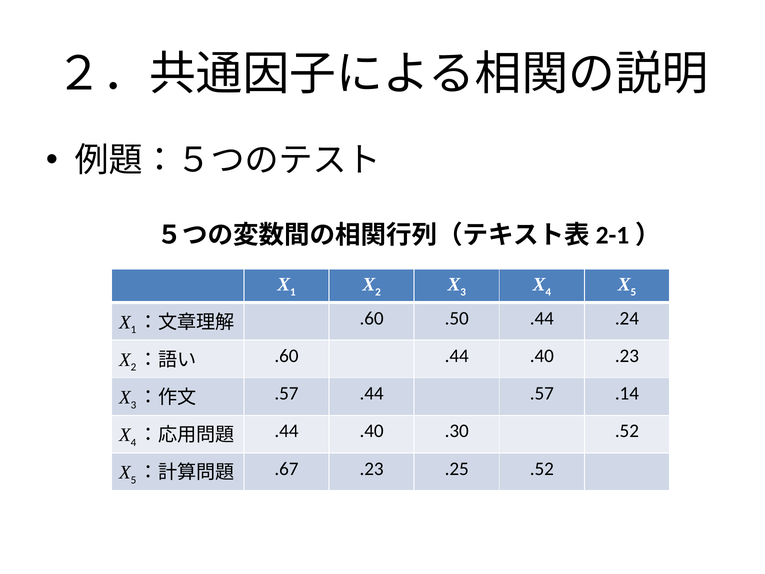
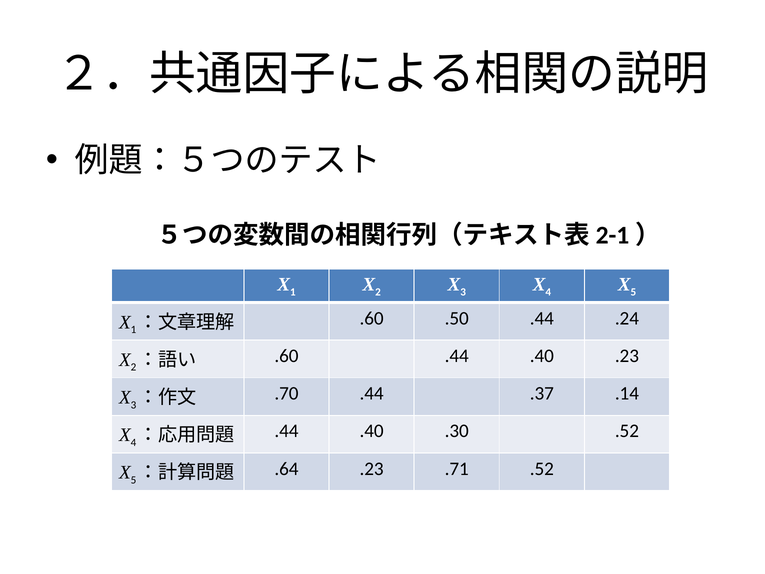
.57: .57 -> .70 (286, 393)
.44 .57: .57 -> .37 (542, 393)
.67: .67 -> .64 (286, 469)
.25: .25 -> .71 (457, 469)
